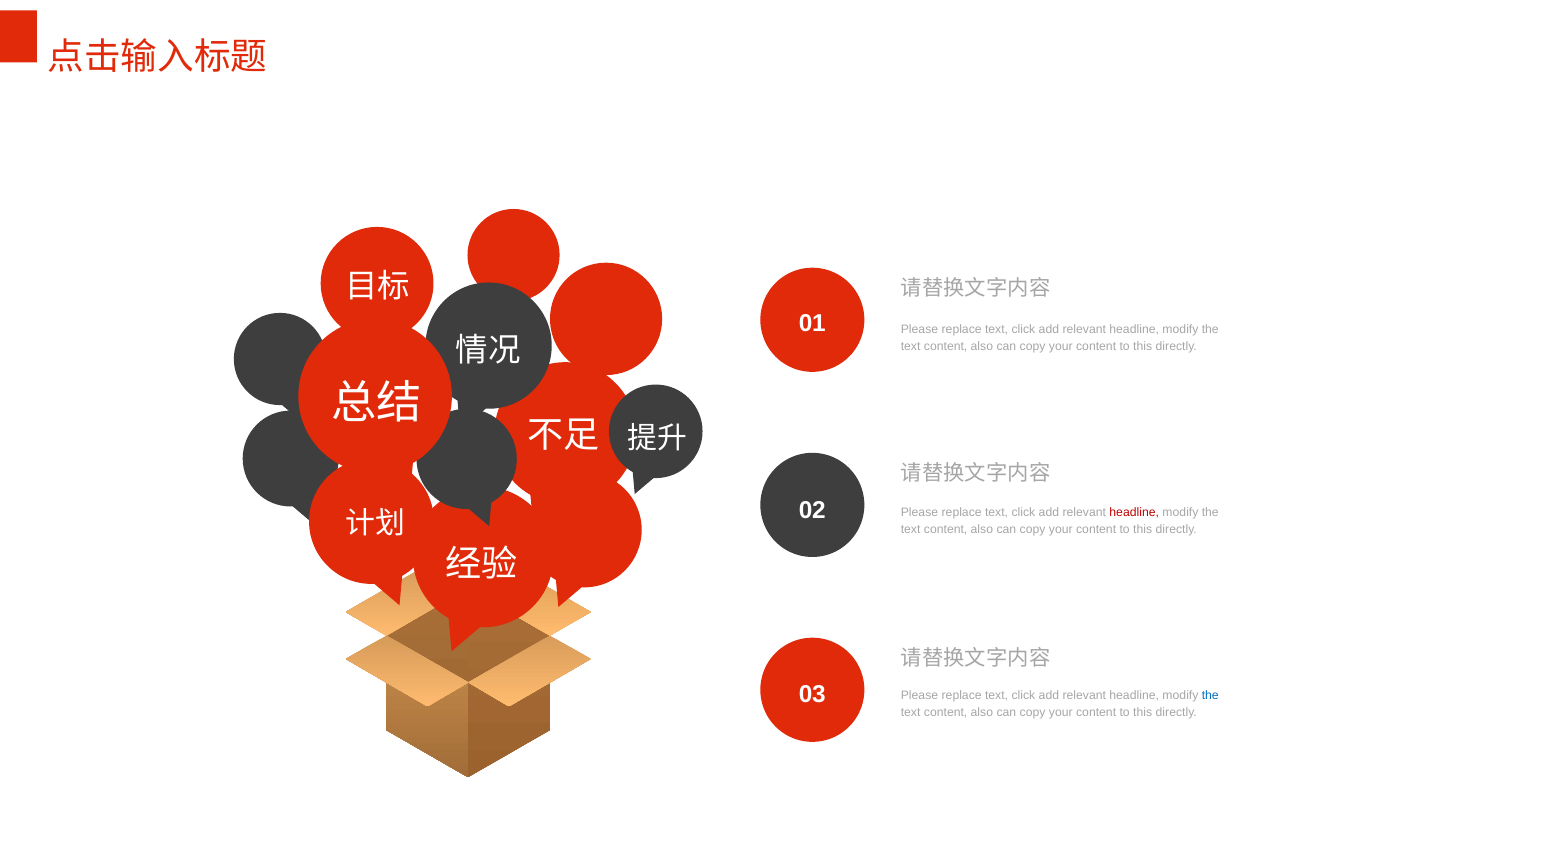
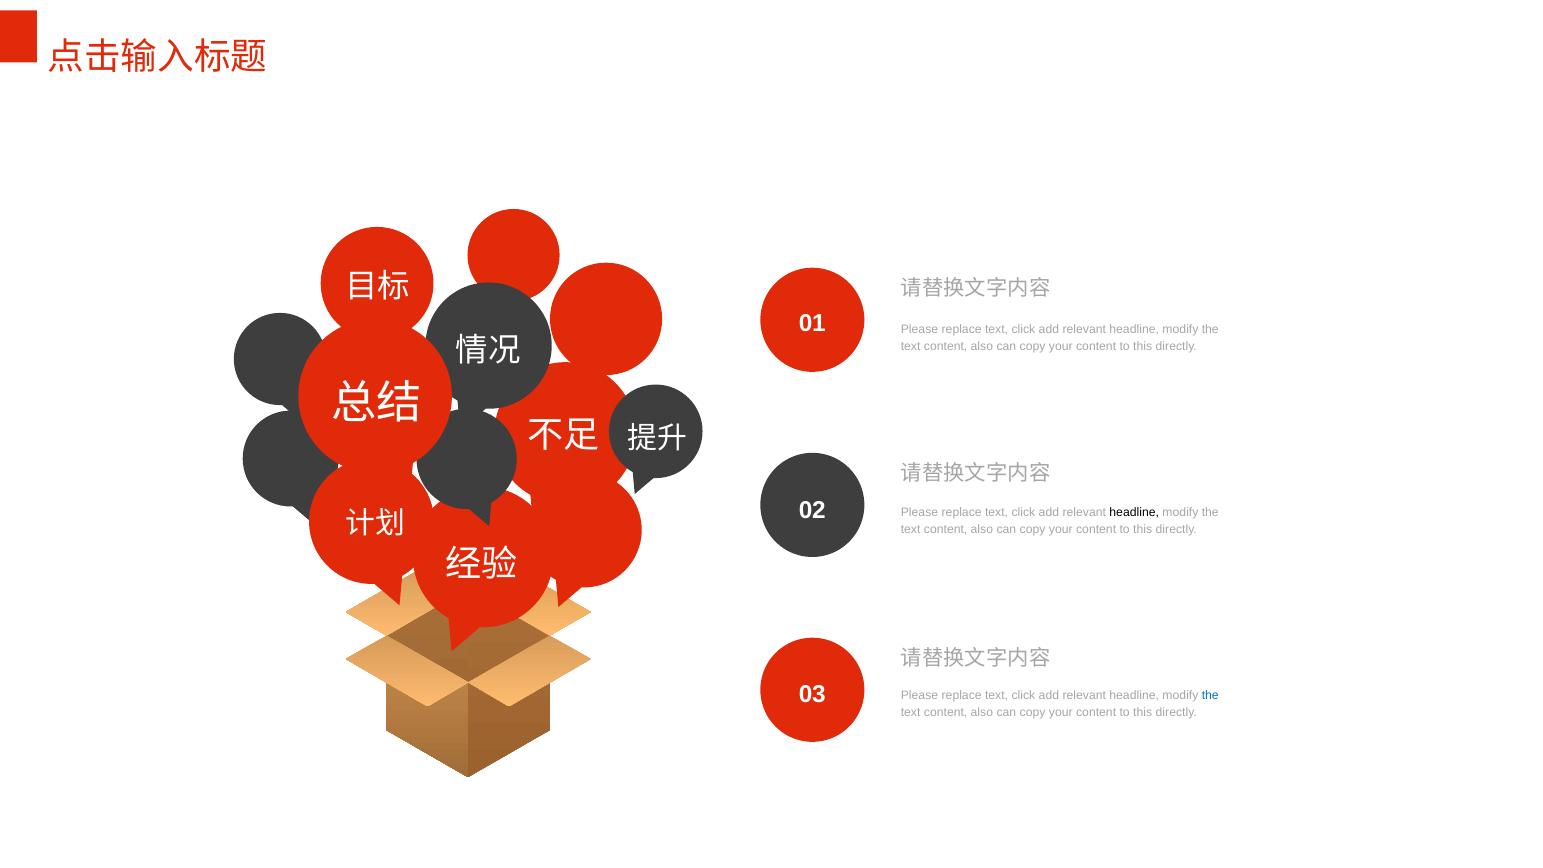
headline colour: red -> black (1134, 512)
